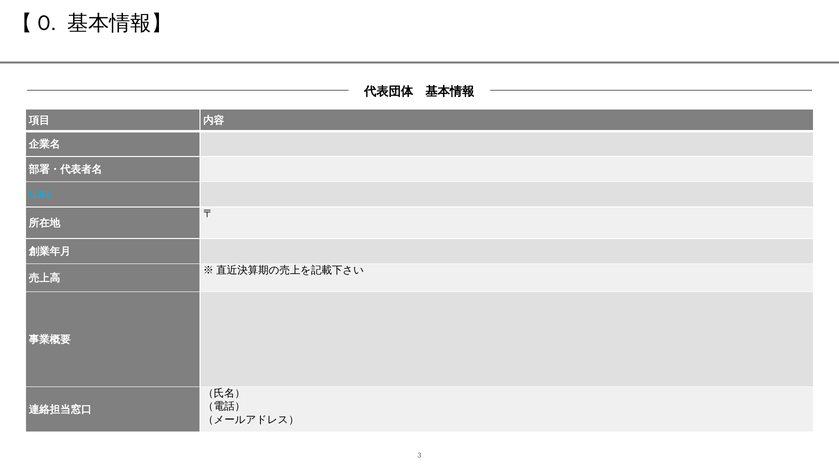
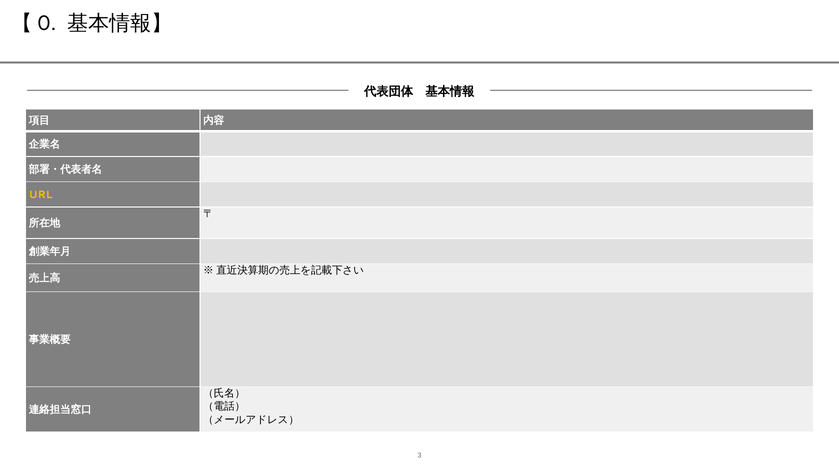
URL colour: light blue -> yellow (41, 195)
